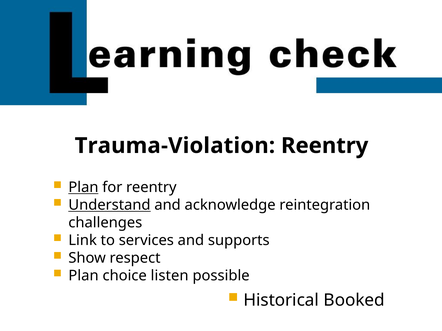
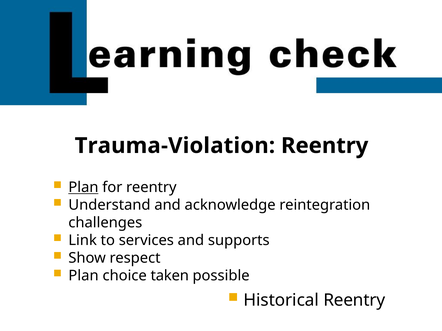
Understand underline: present -> none (109, 205)
listen: listen -> taken (170, 276)
Historical Booked: Booked -> Reentry (354, 301)
